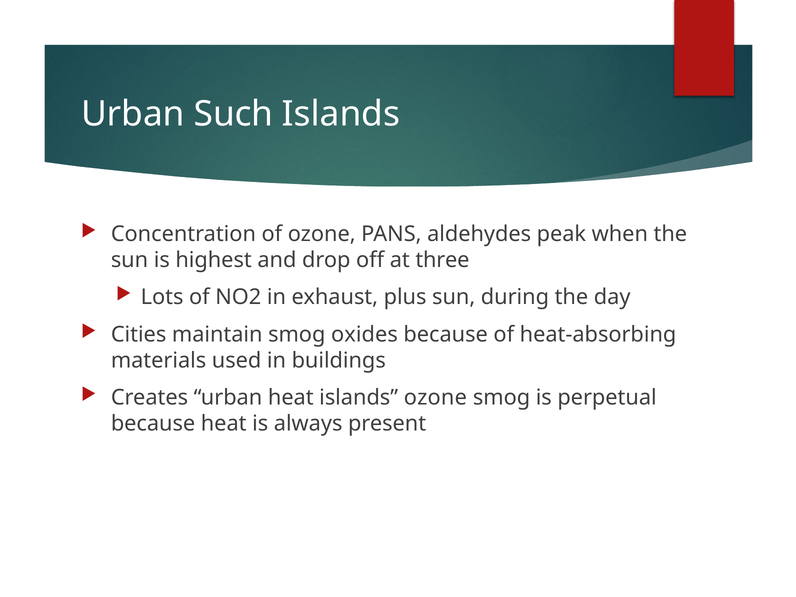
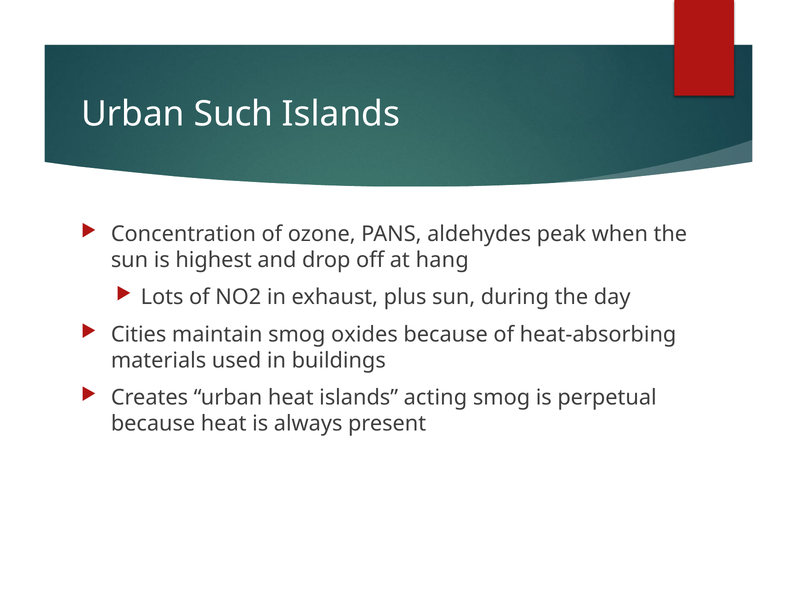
three: three -> hang (442, 260)
islands ozone: ozone -> acting (435, 398)
